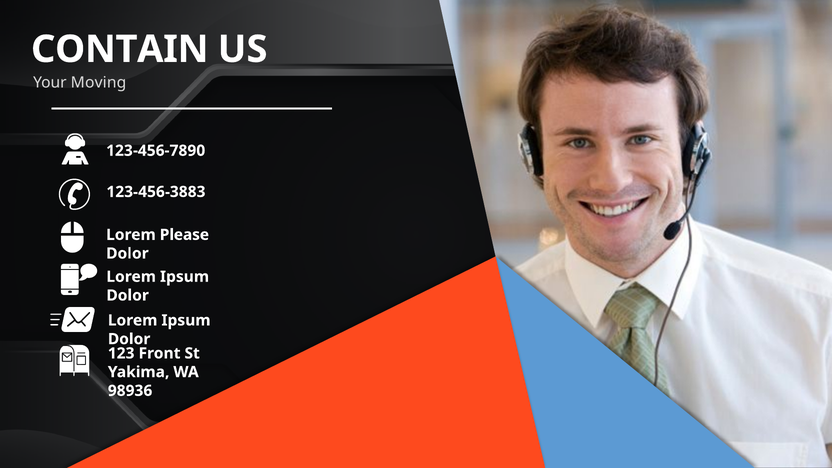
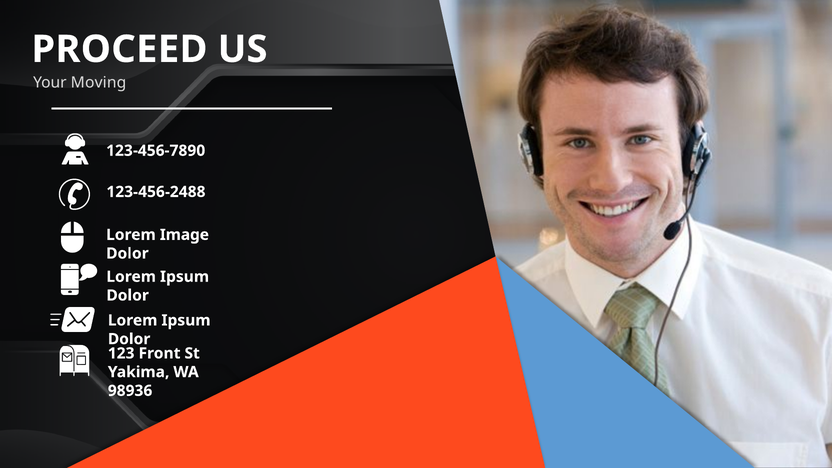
CONTAIN: CONTAIN -> PROCEED (119, 49)
123-456-3883: 123-456-3883 -> 123-456-2488 (156, 192)
Please: Please -> Image (184, 235)
